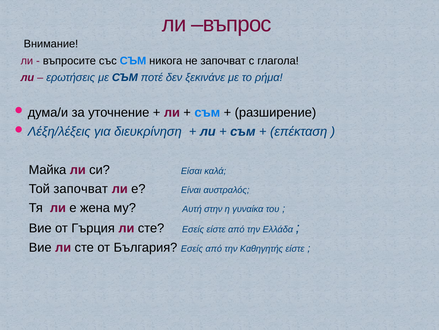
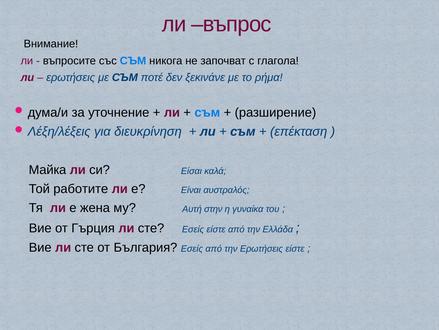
Той започват: започват -> работите (81, 188)
την Καθηγητής: Καθηγητής -> Ερωτήσεις (261, 248)
